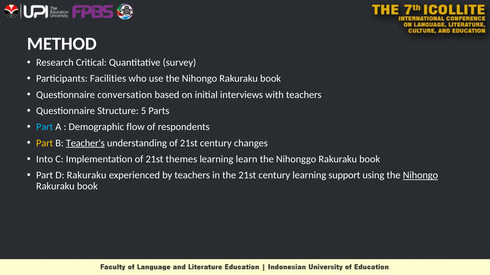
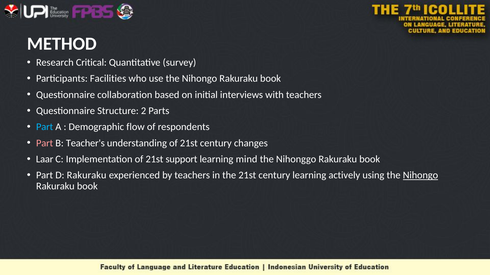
conversation: conversation -> collaboration (125, 95)
5: 5 -> 2 (144, 111)
Part colour: yellow -> pink (45, 143)
Teacher's underline: present -> none (85, 143)
Into: Into -> Laar (45, 160)
themes: themes -> support (181, 160)
learn: learn -> mind (247, 160)
support: support -> actively (344, 176)
